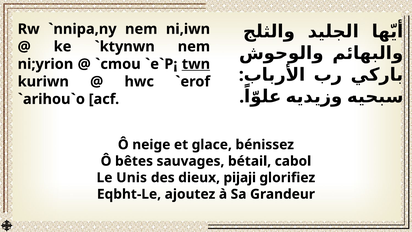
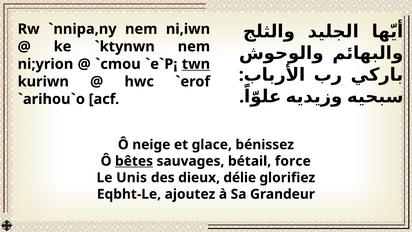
bêtes underline: none -> present (134, 161)
cabol: cabol -> force (293, 161)
pijaji: pijaji -> délie (240, 177)
